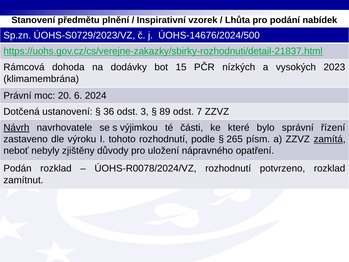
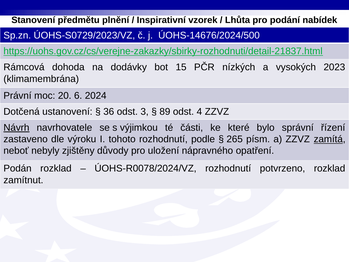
7: 7 -> 4 (199, 112)
